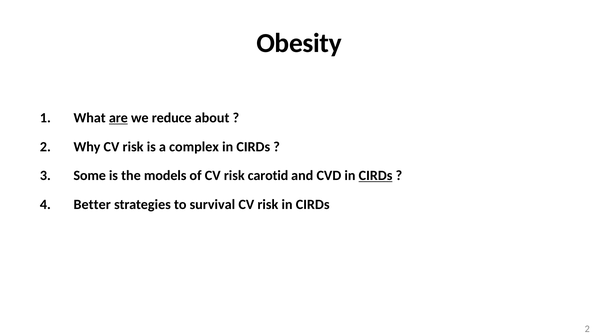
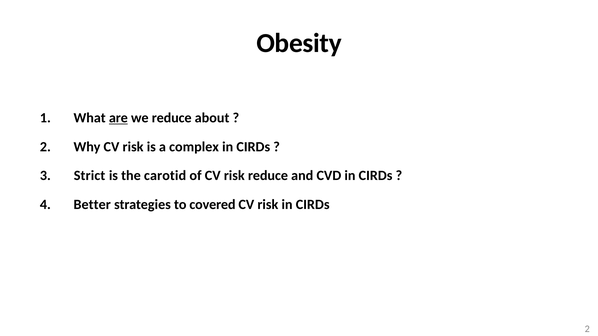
Some: Some -> Strict (90, 176)
models: models -> carotid (165, 176)
risk carotid: carotid -> reduce (268, 176)
CIRDs underline: present -> none (376, 176)
survival: survival -> covered (212, 205)
